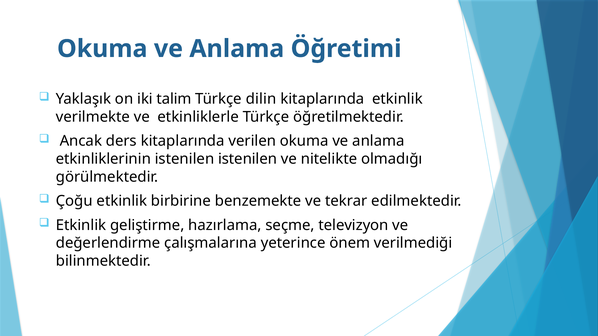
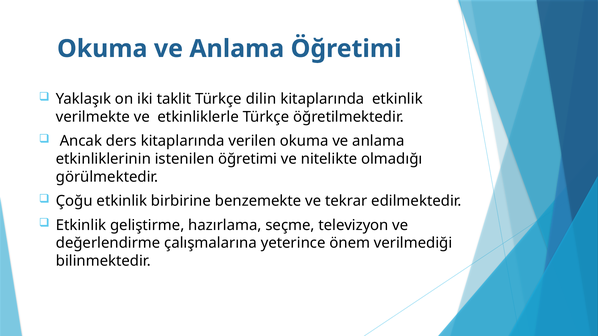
talim: talim -> taklit (174, 99)
istenilen istenilen: istenilen -> öğretimi (248, 159)
